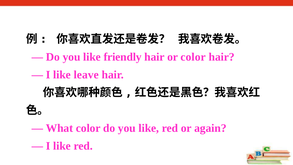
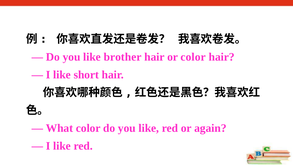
friendly: friendly -> brother (123, 57)
leave: leave -> short (86, 75)
